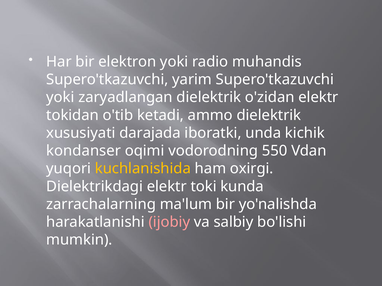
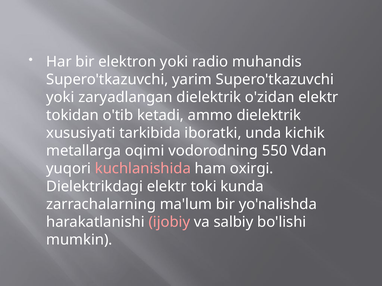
darajada: darajada -> tarkibida (150, 133)
kondanser: kondanser -> metallarga (84, 151)
kuchlanishida colour: yellow -> pink (143, 169)
